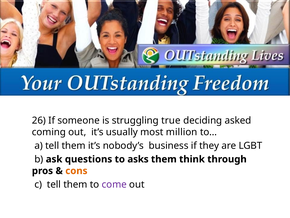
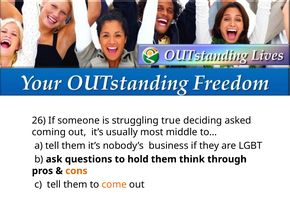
million: million -> middle (182, 132)
asks: asks -> hold (138, 159)
come colour: purple -> orange (114, 184)
